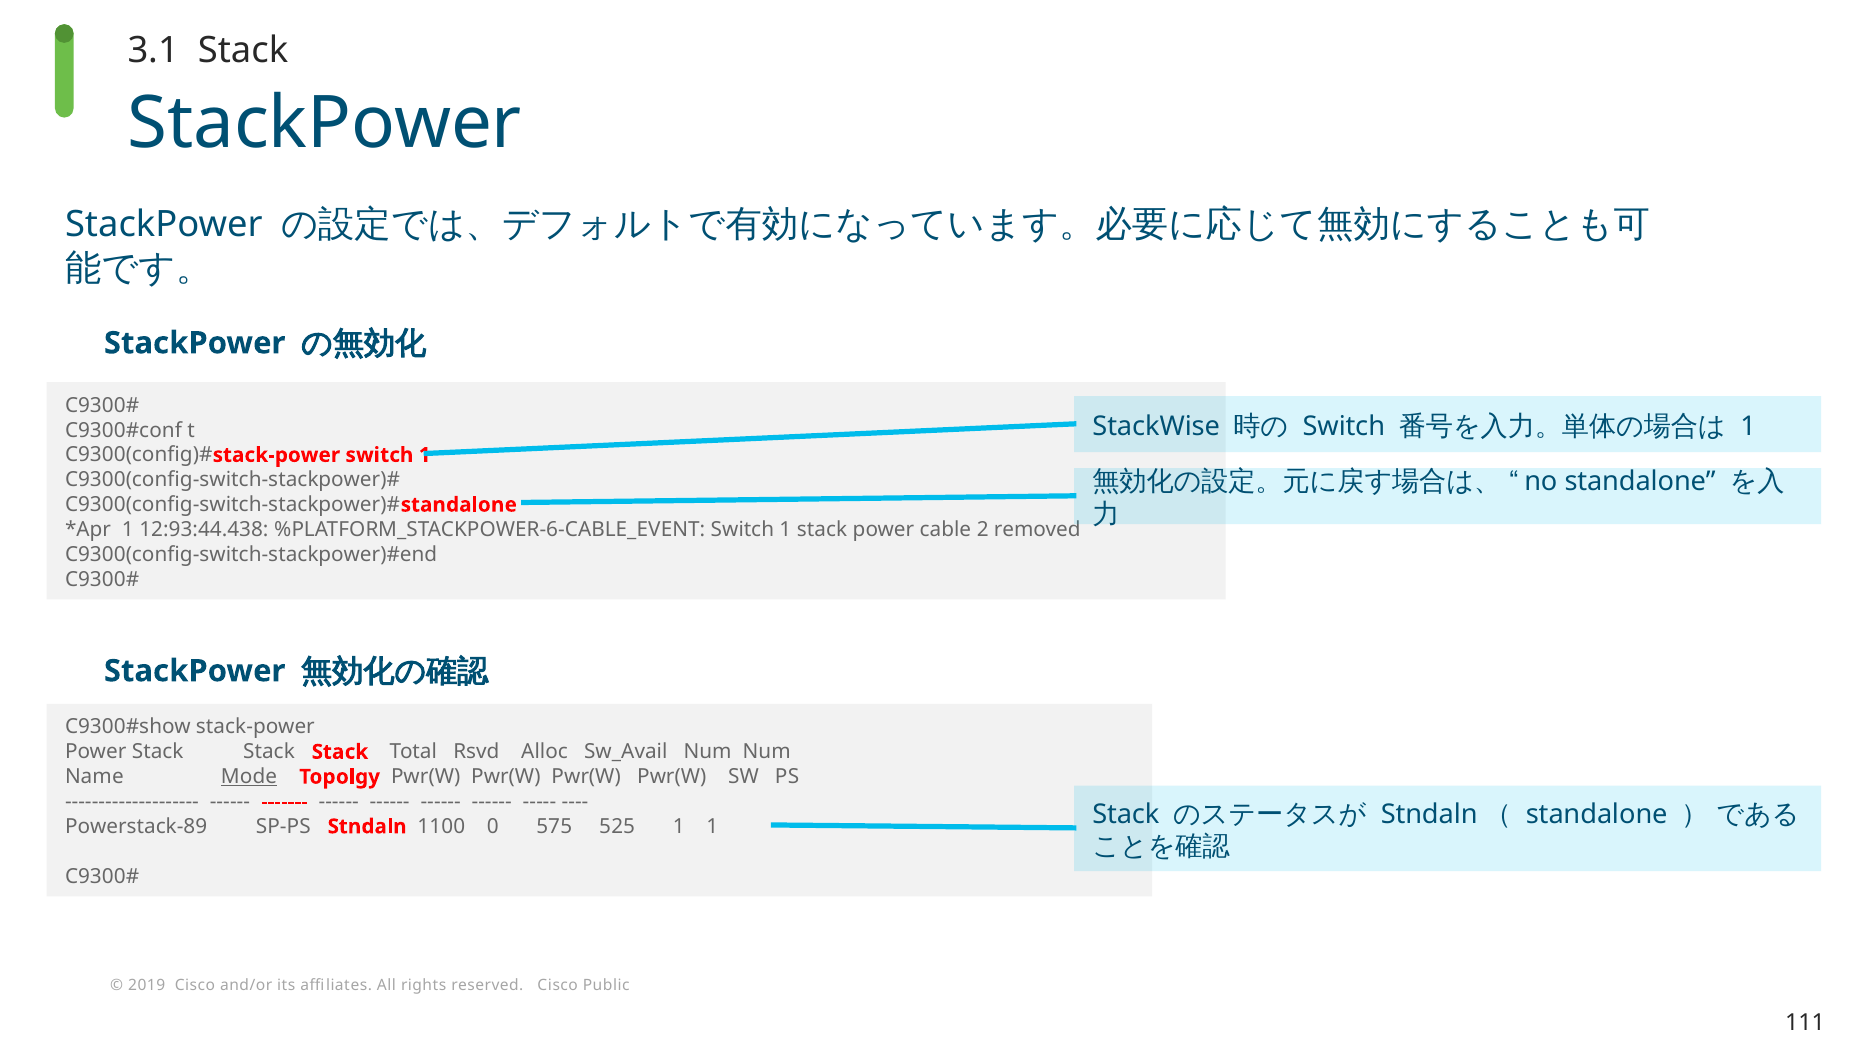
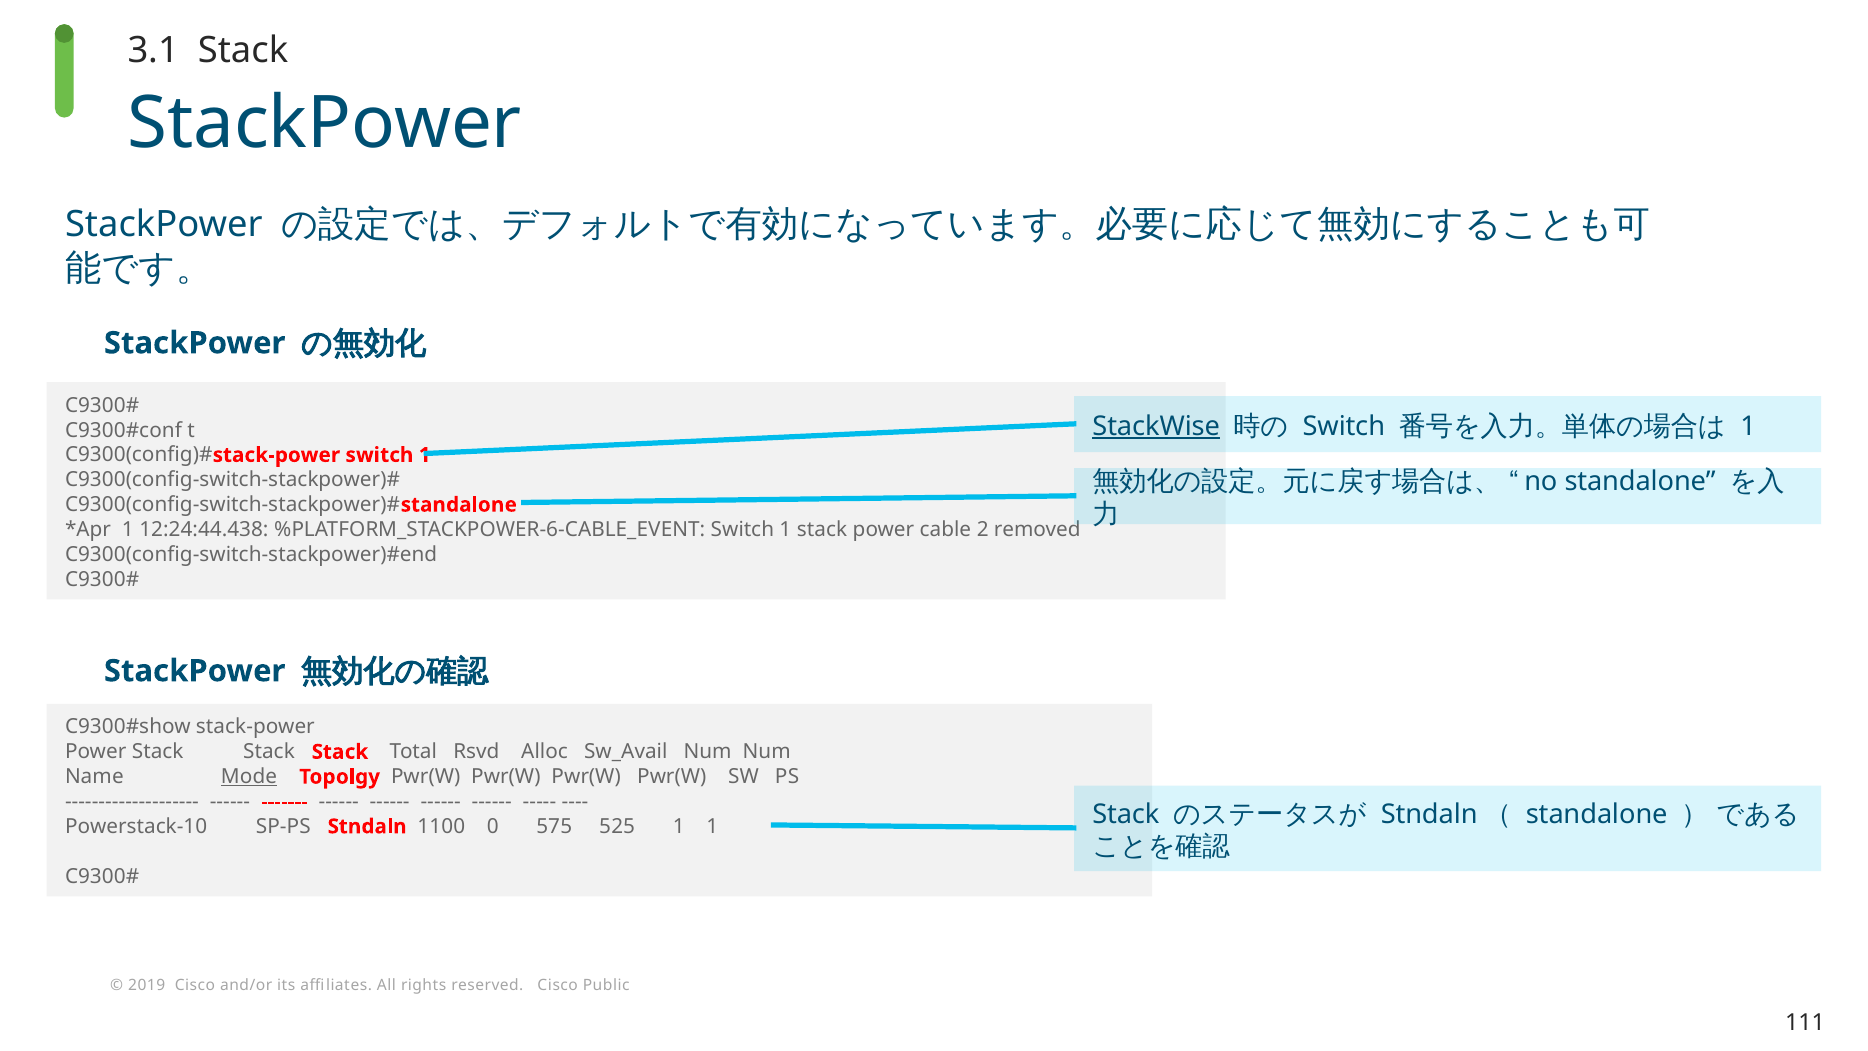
StackWise underline: none -> present (1156, 426)
12:93:44.438: 12:93:44.438 -> 12:24:44.438 (204, 530)
Powerstack-89: Powerstack-89 -> Powerstack-10 (136, 826)
